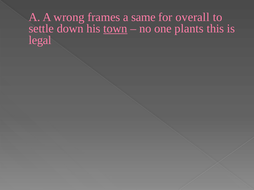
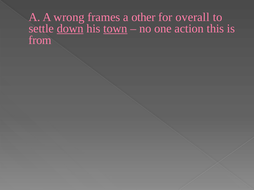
same: same -> other (143, 17)
down underline: none -> present (70, 29)
plants: plants -> action (189, 29)
legal: legal -> from (40, 40)
